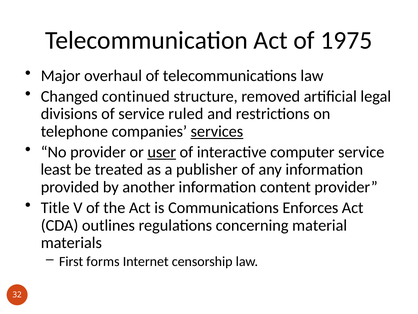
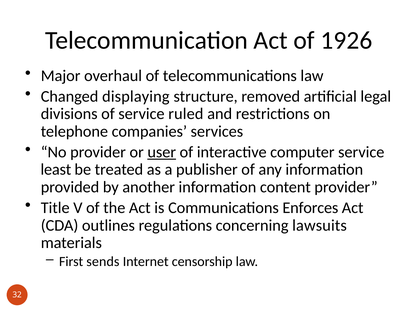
1975: 1975 -> 1926 (346, 40)
continued: continued -> displaying (136, 96)
services underline: present -> none (217, 131)
material: material -> lawsuits (320, 225)
forms: forms -> sends (103, 261)
